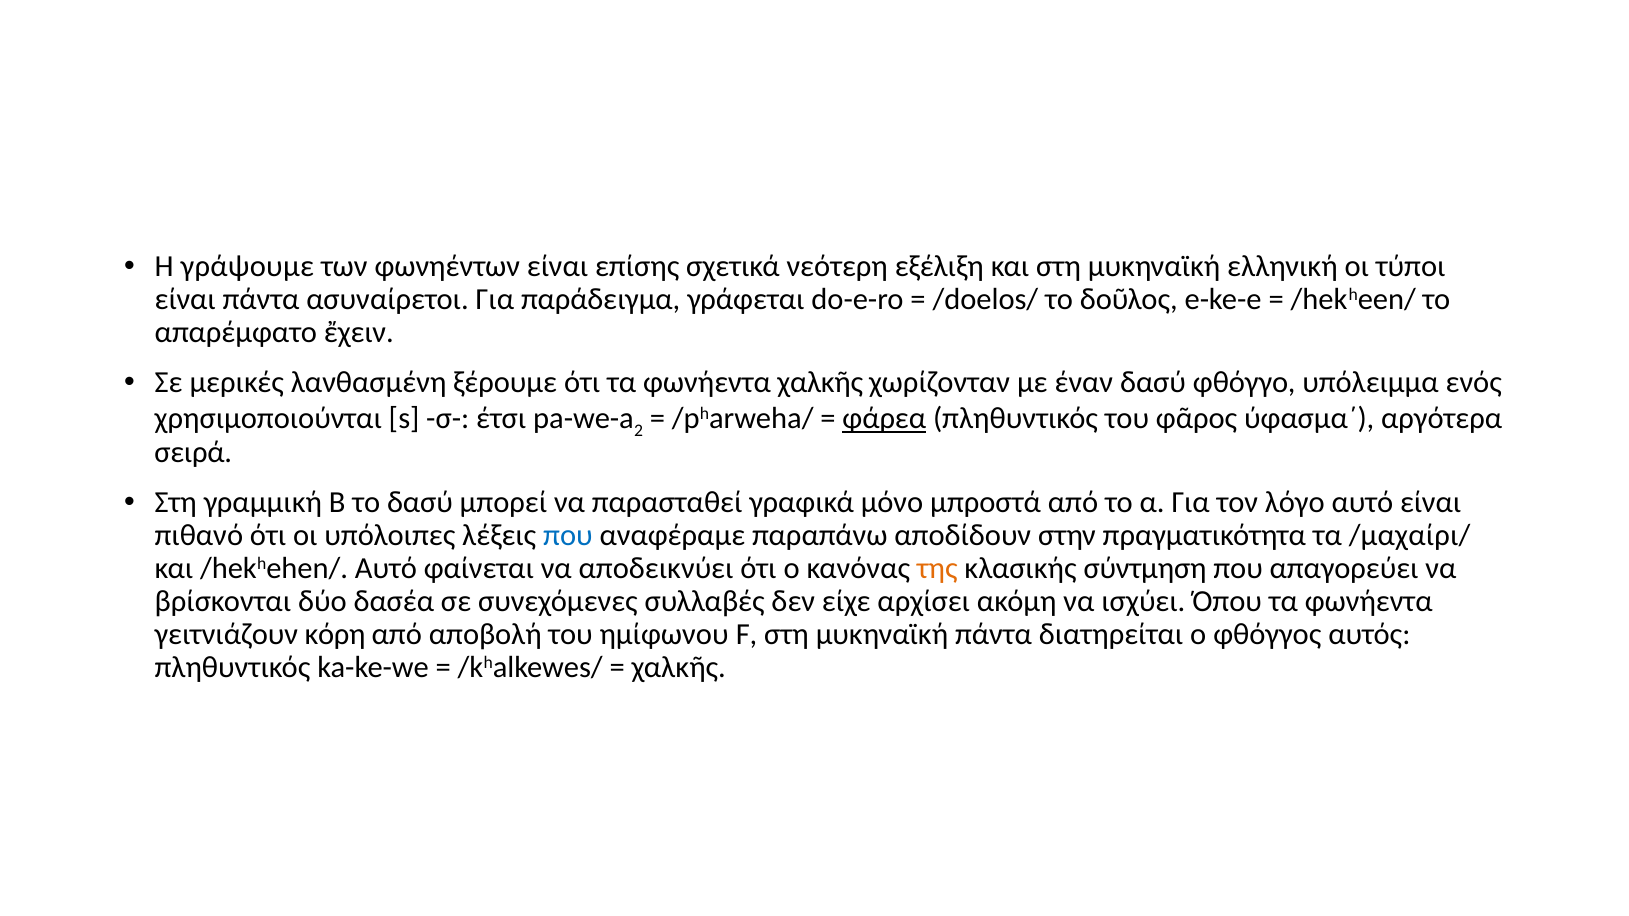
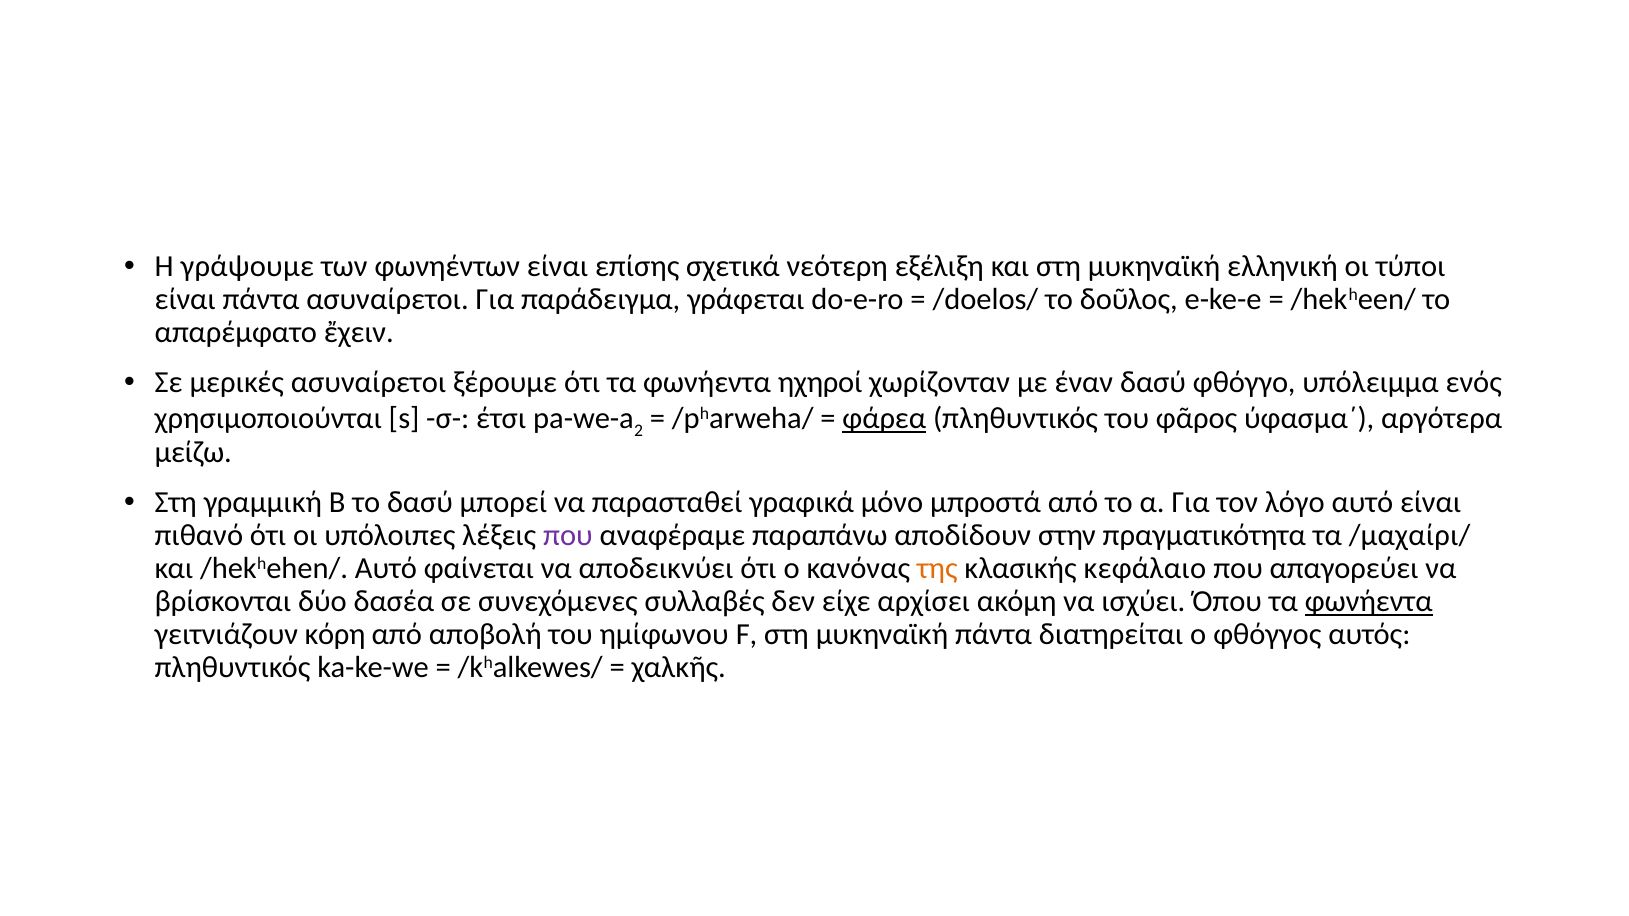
μερικές λανθασμένη: λανθασμένη -> ασυναίρετοι (369, 382)
φωνήεντα χαλκῆς: χαλκῆς -> ηχηροί (820, 382)
σειρά: σειρά -> μείζω (193, 453)
που colour: blue -> purple (568, 536)
σύντμηση: σύντμηση -> κεφάλαιο (1145, 569)
φωνήεντα underline: none -> present (1369, 602)
